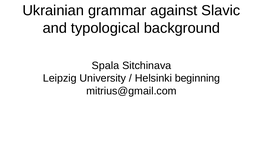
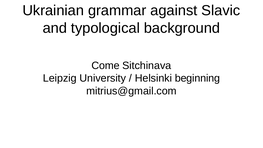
Spala: Spala -> Come (106, 65)
